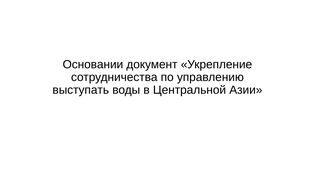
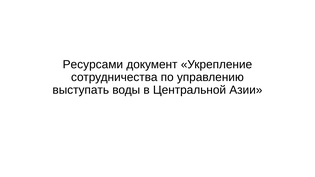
Основании: Основании -> Ресурсами (93, 64)
